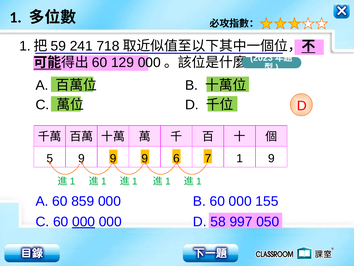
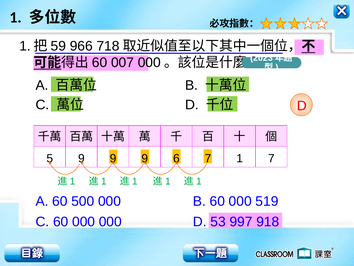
241: 241 -> 966 (81, 46)
129: 129 -> 007 (123, 62)
1 9: 9 -> 7 (271, 158)
859: 859 -> 500 (83, 201)
155: 155 -> 519 (267, 201)
000 underline: present -> none (84, 221)
58: 58 -> 53 (218, 221)
050: 050 -> 918 (268, 221)
